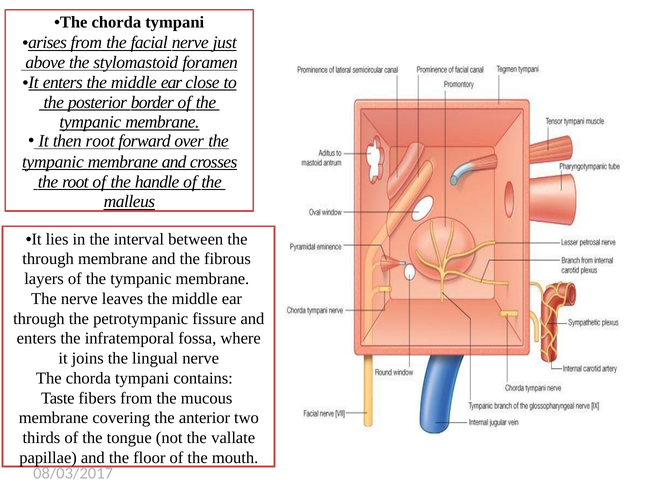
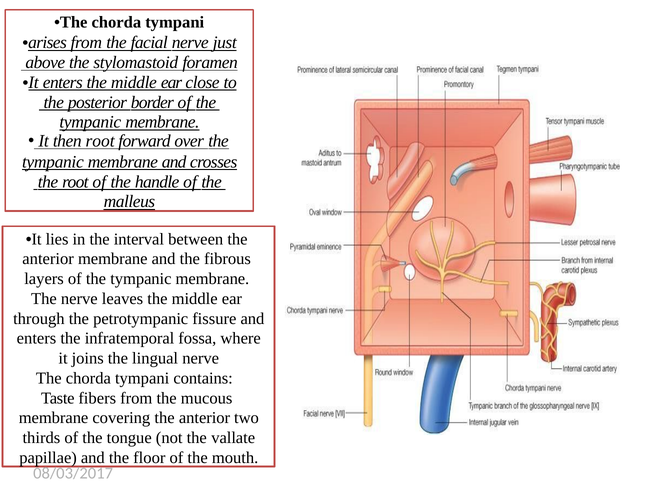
through: through -> anterior (48, 259)
